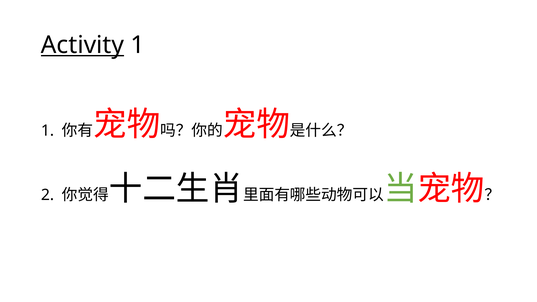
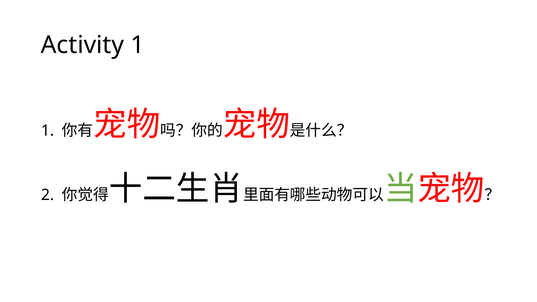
Activity underline: present -> none (82, 45)
